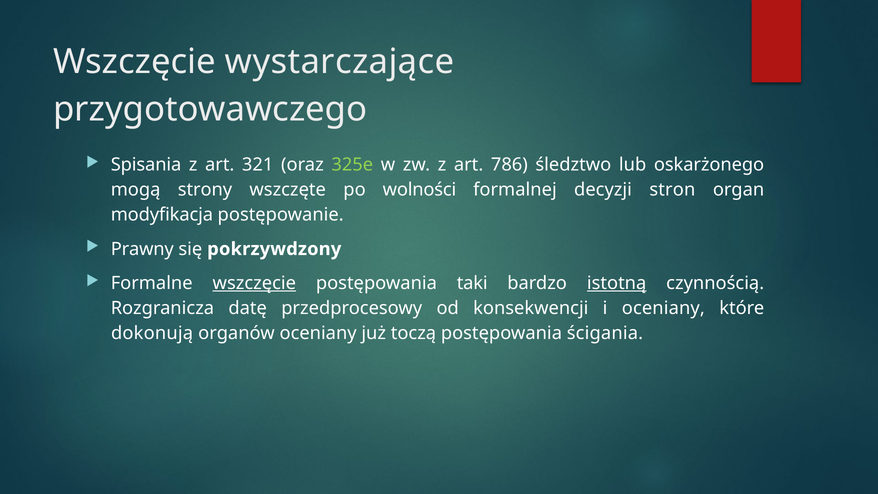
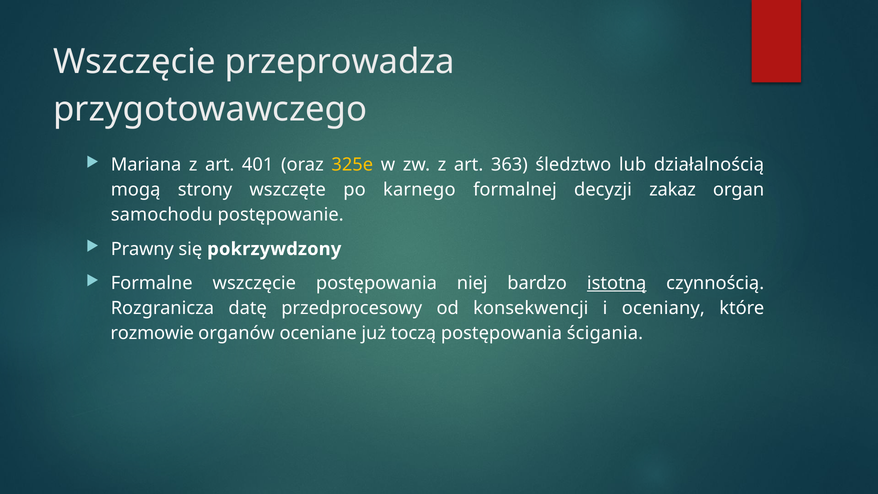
wystarczające: wystarczające -> przeprowadza (340, 62)
Spisania: Spisania -> Mariana (146, 165)
321: 321 -> 401 (258, 165)
325e colour: light green -> yellow (352, 165)
786: 786 -> 363 (509, 165)
oskarżonego: oskarżonego -> działalnością (709, 165)
wolności: wolności -> karnego (419, 190)
stron: stron -> zakaz (673, 190)
modyfikacja: modyfikacja -> samochodu (162, 215)
wszczęcie underline: present -> none (254, 283)
taki: taki -> niej (472, 283)
dokonują: dokonują -> rozmowie (152, 333)
organów oceniany: oceniany -> oceniane (318, 333)
